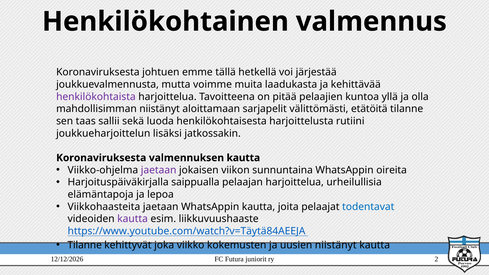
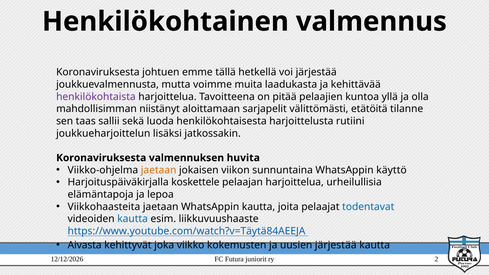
valmennuksen kautta: kautta -> huvita (243, 158)
jaetaan colour: purple -> orange (159, 170)
oireita: oireita -> käyttö (392, 170)
saippualla: saippualla -> koskettele (195, 182)
kautta colour: purple -> blue (133, 219)
Tilanne: Tilanne -> Aivasta (85, 245)
uusien niistänyt: niistänyt -> järjestää (336, 245)
